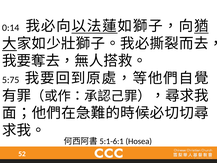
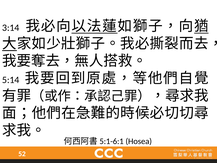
0:14: 0:14 -> 3:14 (11, 28)
5:75: 5:75 -> 5:14 (11, 80)
